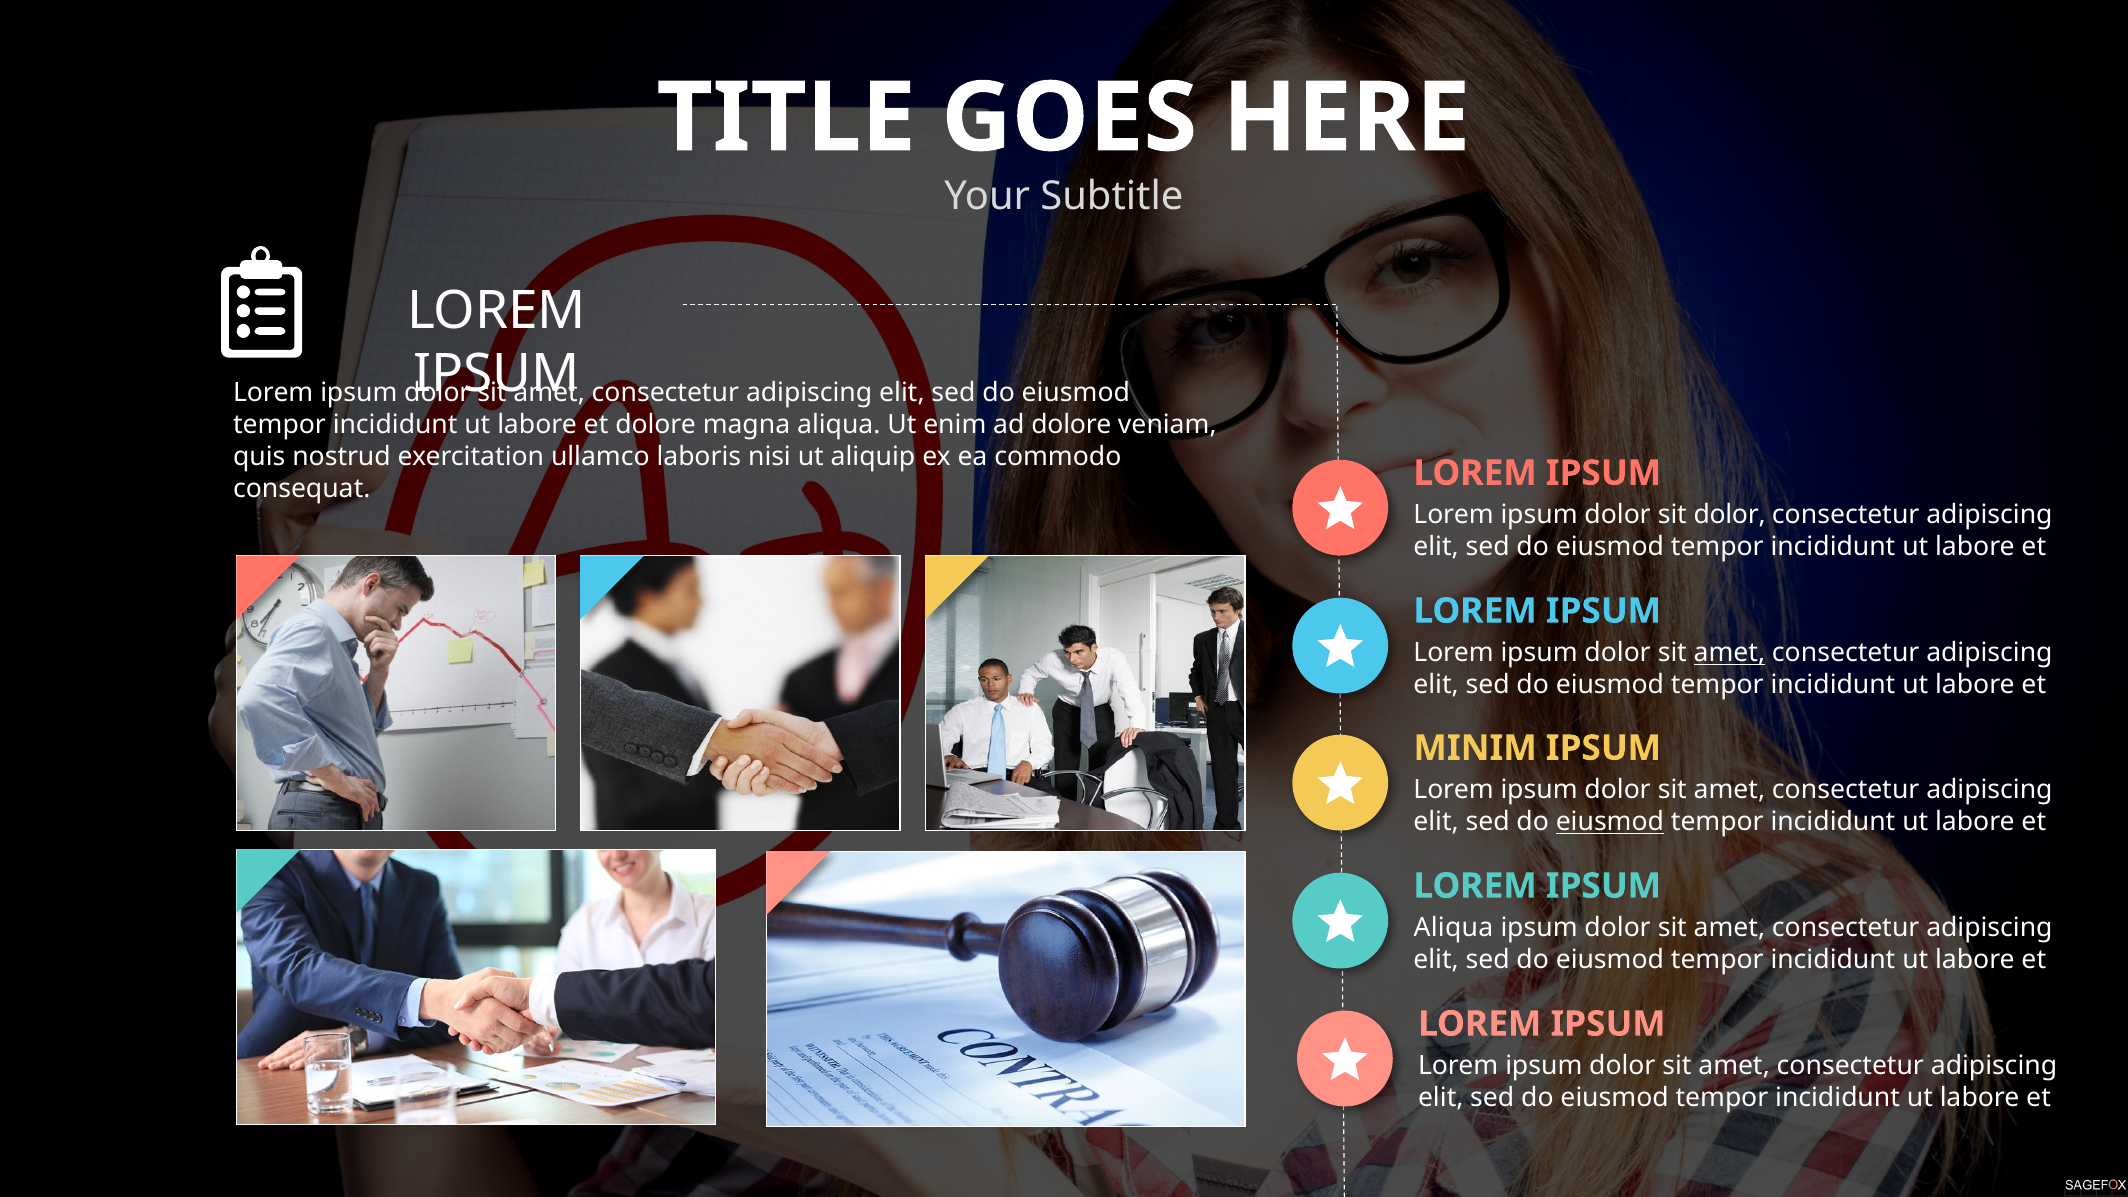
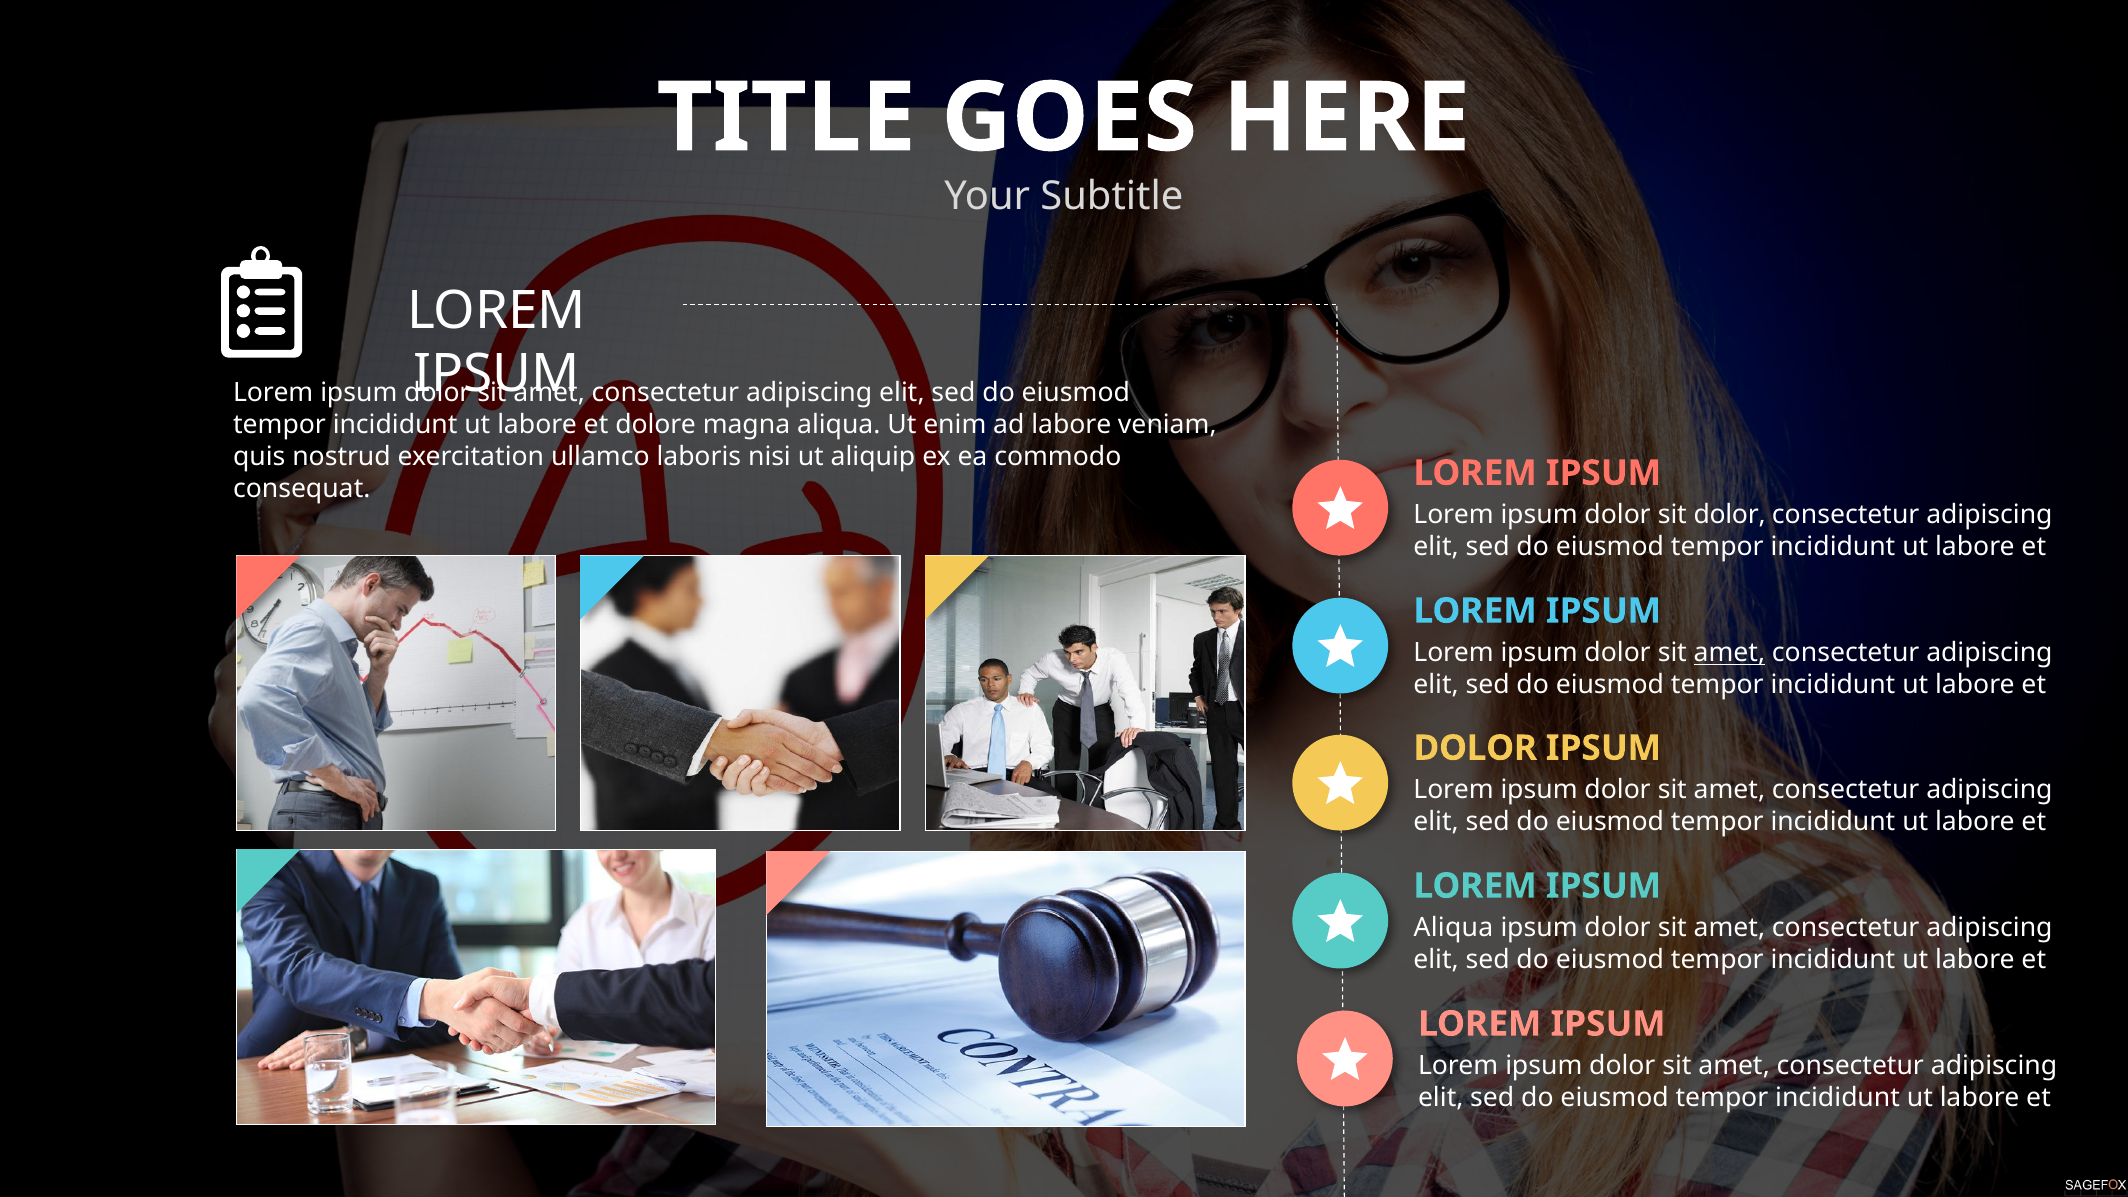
ad dolore: dolore -> labore (1071, 425)
MINIM: MINIM -> DOLOR (1475, 748)
eiusmod underline: present -> none (1610, 822)
